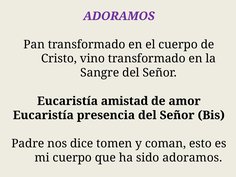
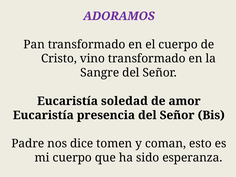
amistad: amistad -> soledad (124, 101)
sido adoramos: adoramos -> esperanza (192, 158)
